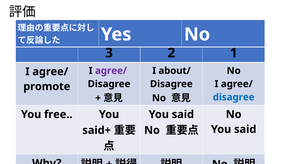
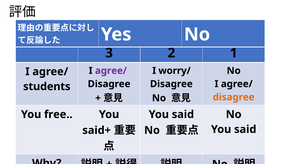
about/: about/ -> worry/ (175, 71)
promote: promote -> students (47, 87)
disagree colour: blue -> orange (234, 97)
